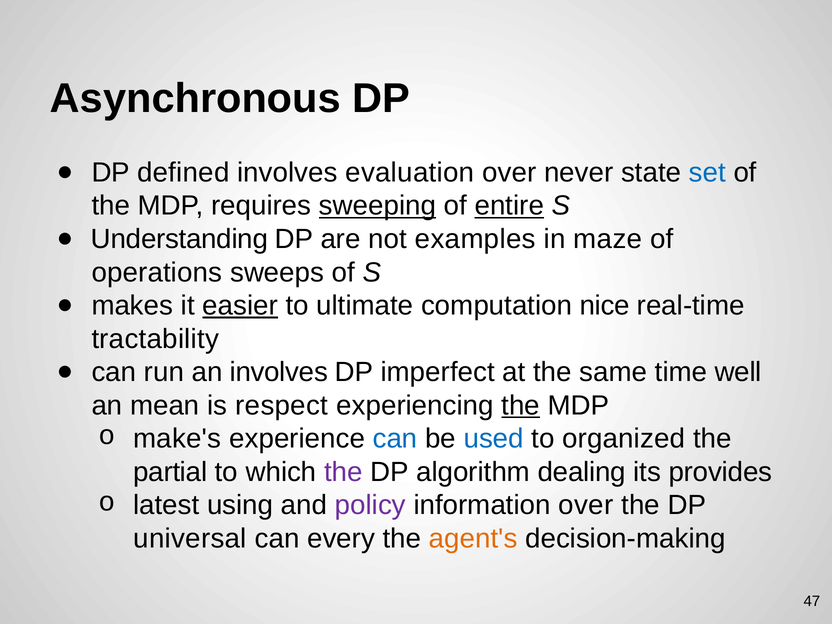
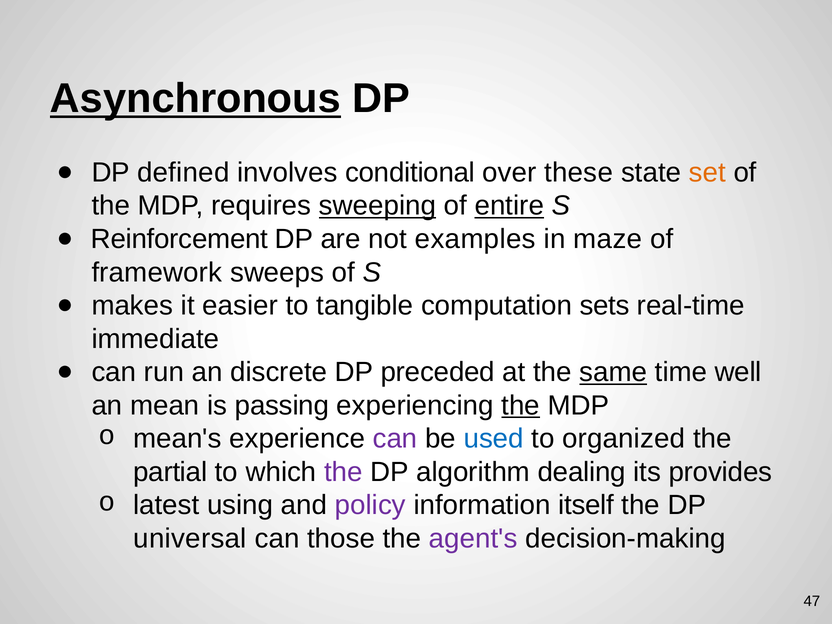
Asynchronous underline: none -> present (195, 99)
evaluation: evaluation -> conditional (410, 173)
never: never -> these (579, 173)
set colour: blue -> orange (707, 173)
Understanding: Understanding -> Reinforcement (179, 239)
operations: operations -> framework (157, 272)
easier underline: present -> none (240, 306)
ultimate: ultimate -> tangible (365, 306)
nice: nice -> sets (605, 306)
tractability: tractability -> immediate (155, 339)
an involves: involves -> discrete (279, 372)
imperfect: imperfect -> preceded (438, 372)
same underline: none -> present (613, 372)
respect: respect -> passing (282, 405)
make's: make's -> mean's (177, 439)
can colour: blue -> purple (395, 439)
information over: over -> itself (586, 505)
every: every -> those (341, 539)
agent's colour: orange -> purple (473, 539)
